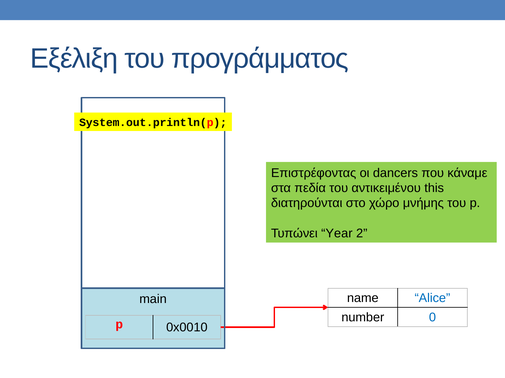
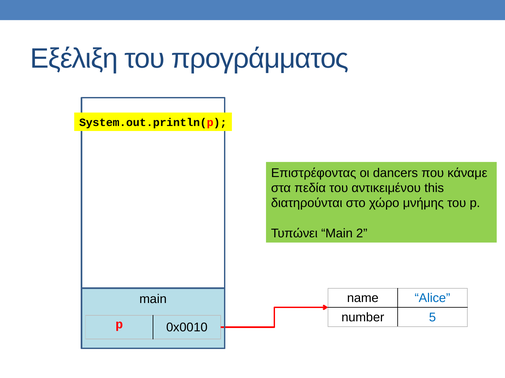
Τυπώνει Year: Year -> Main (337, 234)
0: 0 -> 5 (432, 318)
